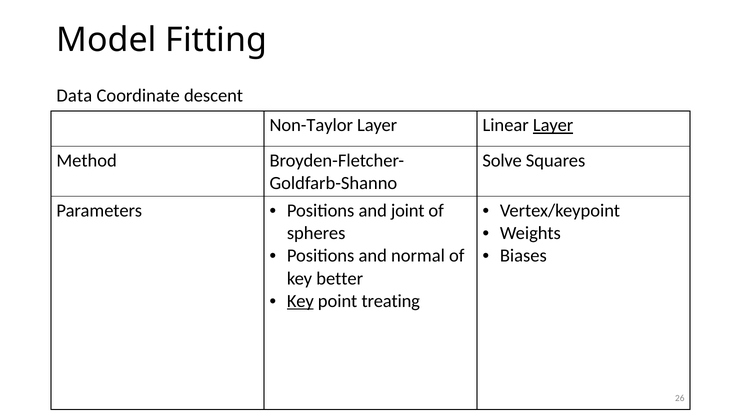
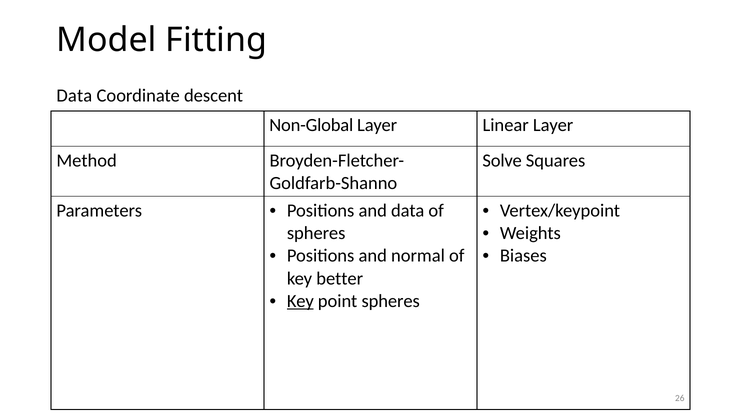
Non-Taylor: Non-Taylor -> Non-Global (311, 125)
Layer underline: present -> none (553, 125)
and joint: joint -> data (408, 210)
point treating: treating -> spheres (391, 301)
